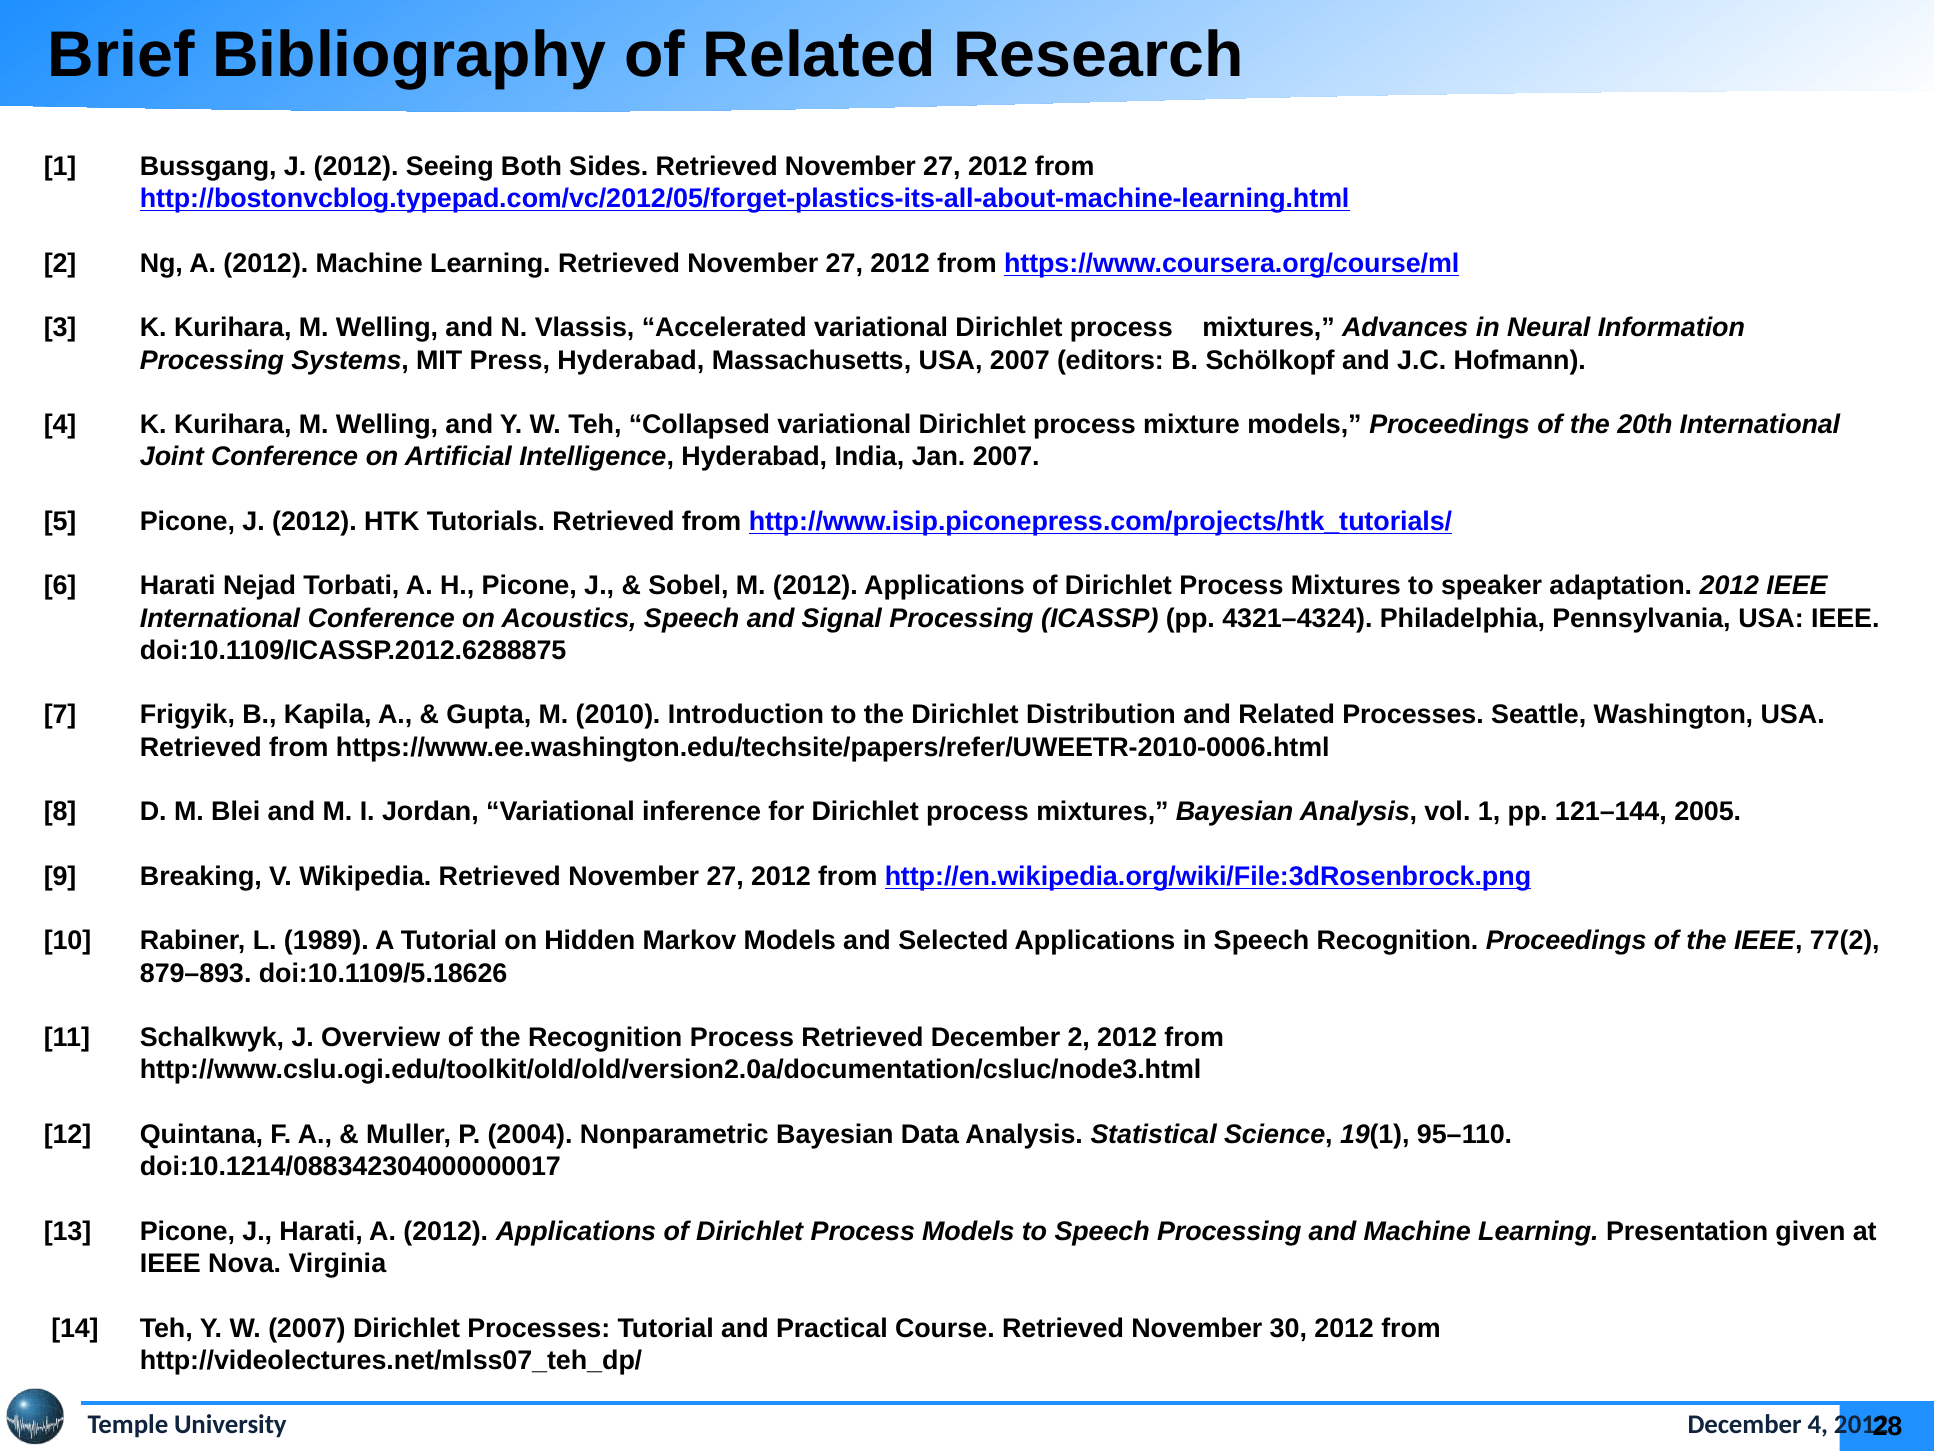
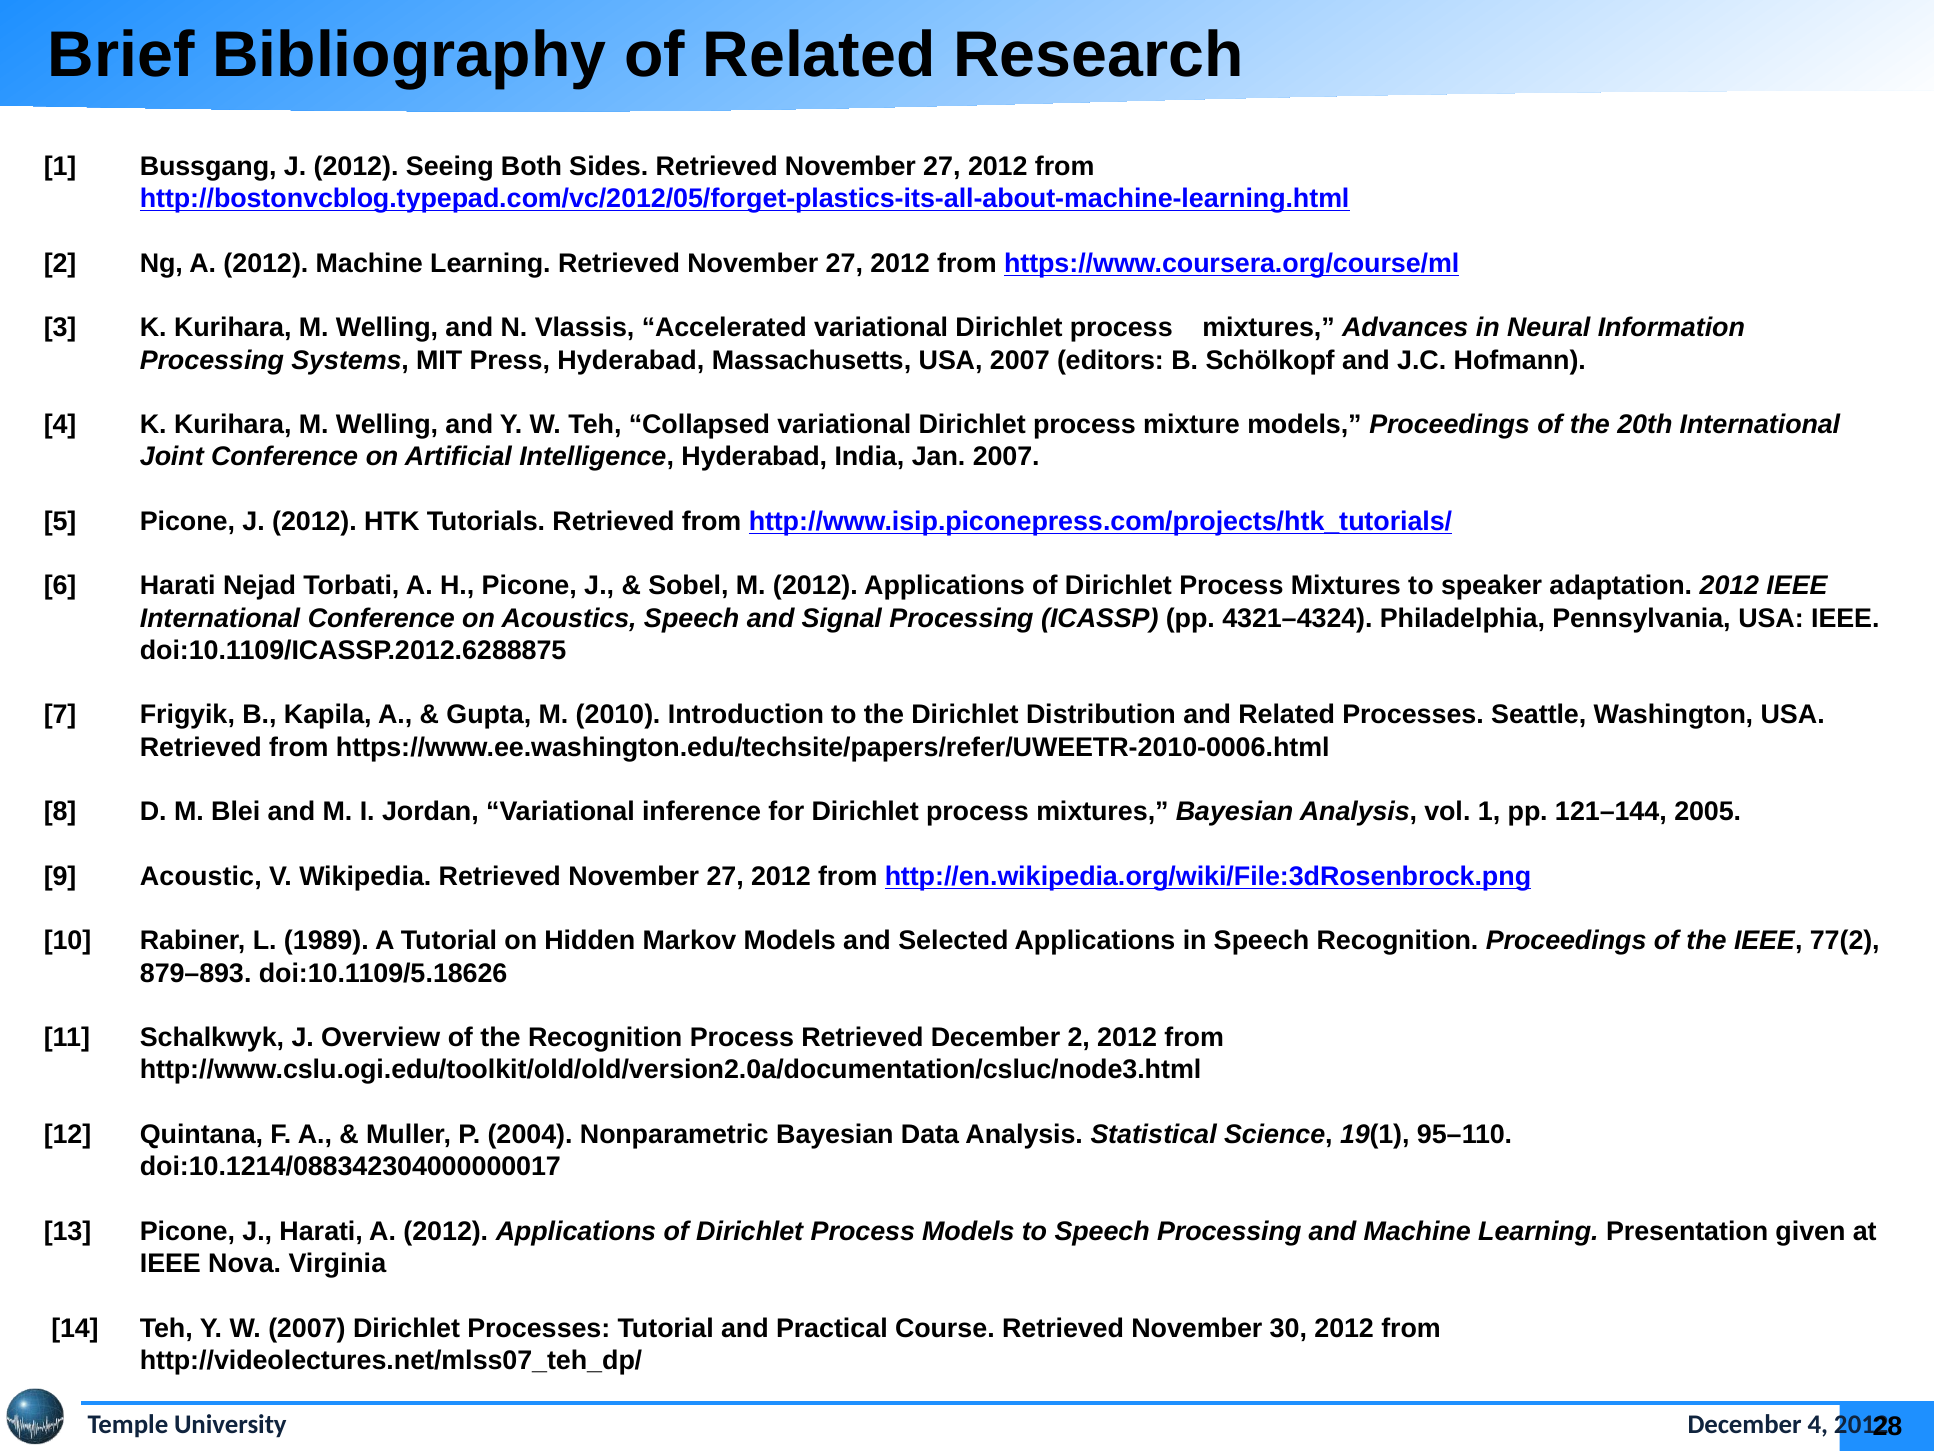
Breaking: Breaking -> Acoustic (201, 876)
